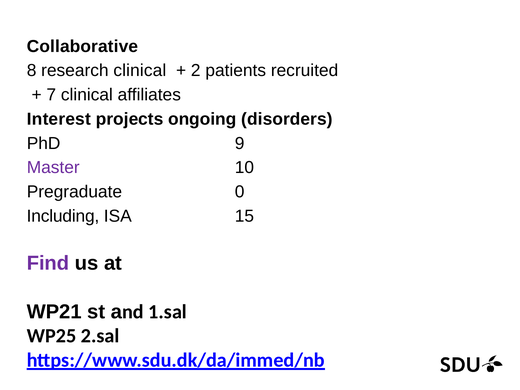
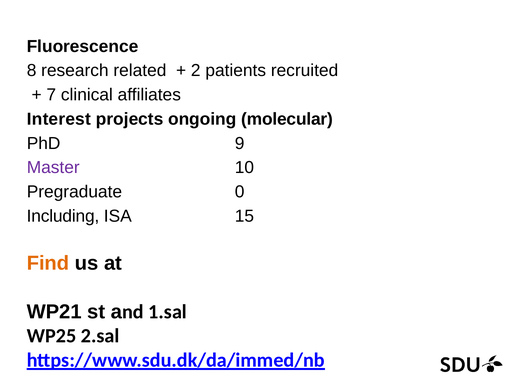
Collaborative: Collaborative -> Fluorescence (83, 46)
research clinical: clinical -> related (140, 71)
disorders: disorders -> molecular (287, 119)
Find colour: purple -> orange (48, 263)
